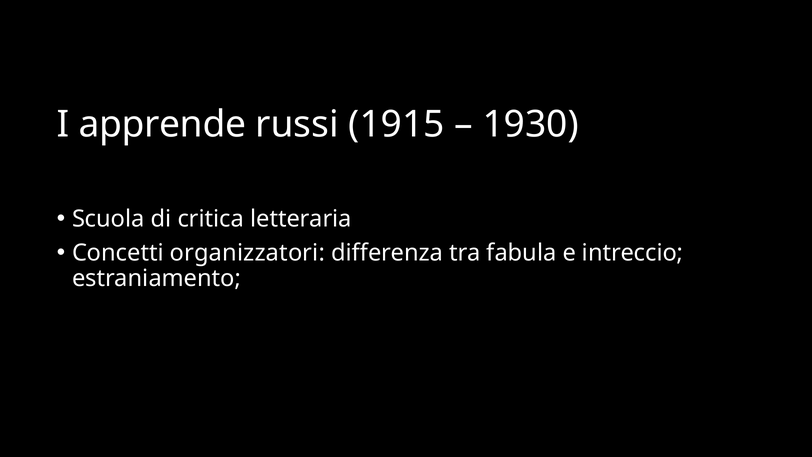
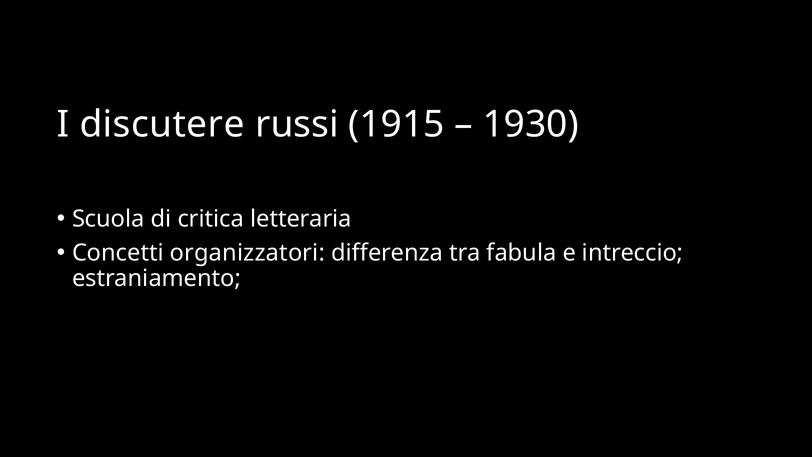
apprende: apprende -> discutere (162, 124)
